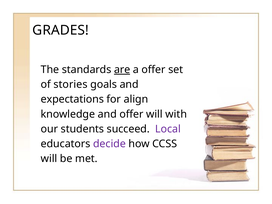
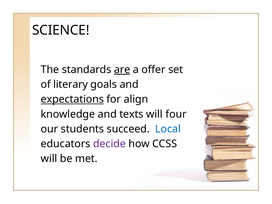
GRADES: GRADES -> SCIENCE (61, 30)
stories: stories -> literary (71, 84)
expectations underline: none -> present (72, 99)
and offer: offer -> texts (131, 114)
with: with -> four (176, 114)
Local colour: purple -> blue (168, 129)
